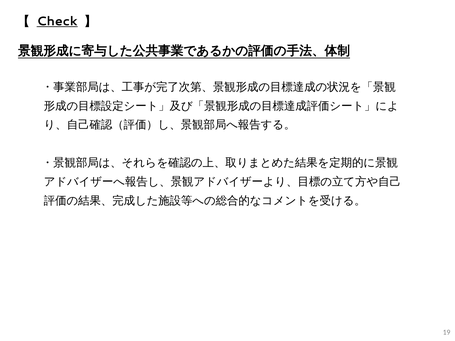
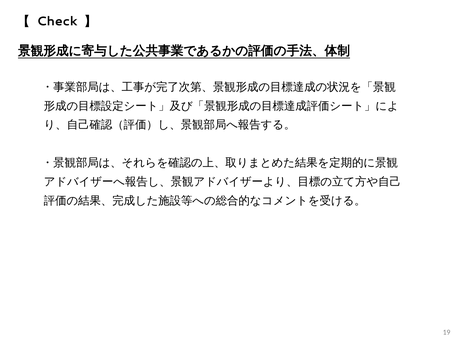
Check underline: present -> none (57, 21)
